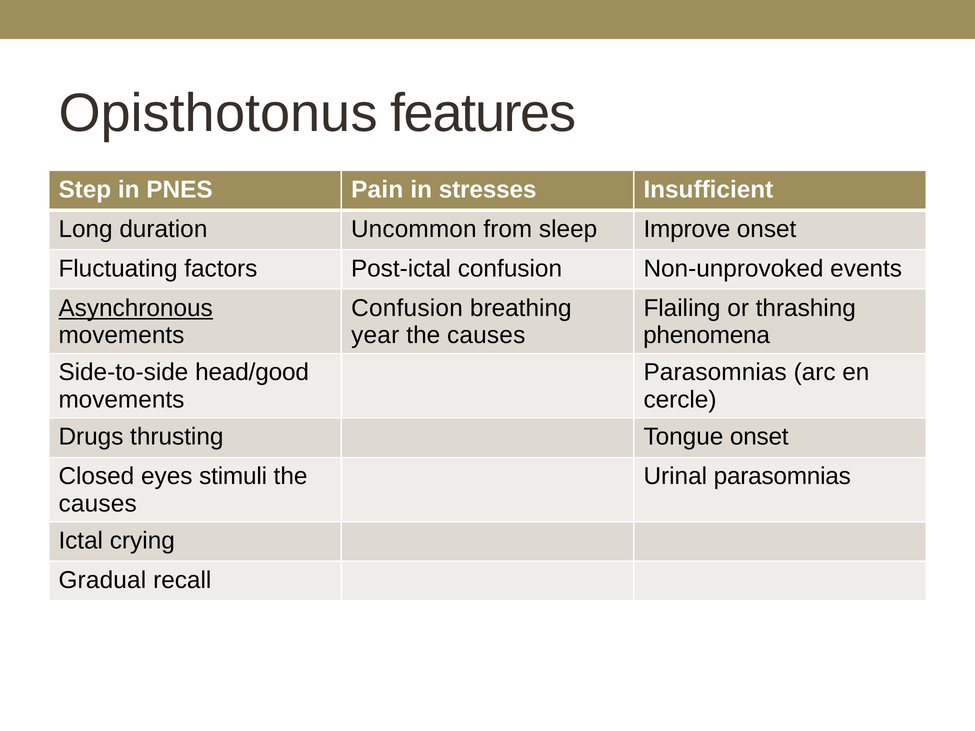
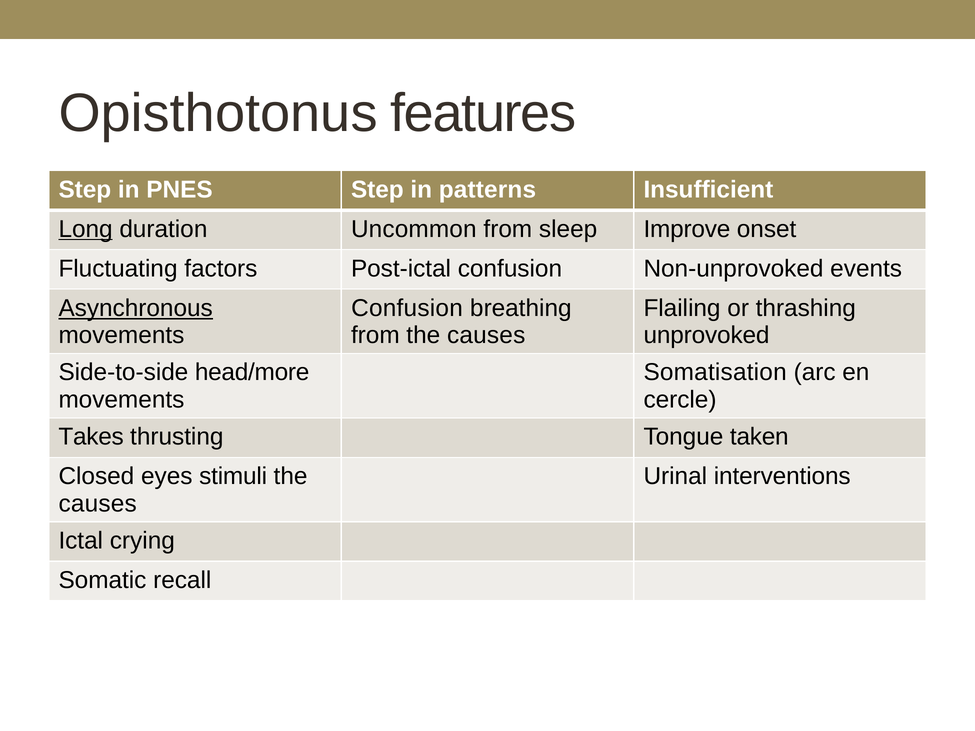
PNES Pain: Pain -> Step (377, 190)
stresses: stresses -> patterns (487, 190)
Long underline: none -> present (86, 229)
year: year -> from (375, 335)
phenomena: phenomena -> unprovoked (706, 335)
head/good: head/good -> head/more (252, 373)
Parasomnias: Parasomnias -> Somatisation (715, 373)
Drugs: Drugs -> Takes (91, 437)
Tongue onset: onset -> taken (759, 437)
Urinal parasomnias: parasomnias -> interventions (782, 476)
Gradual: Gradual -> Somatic (102, 580)
